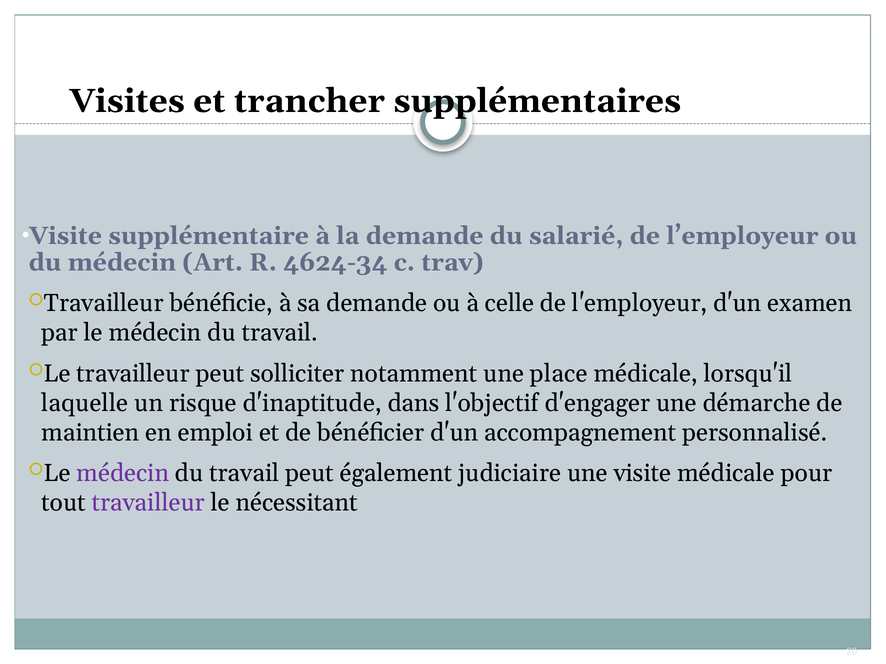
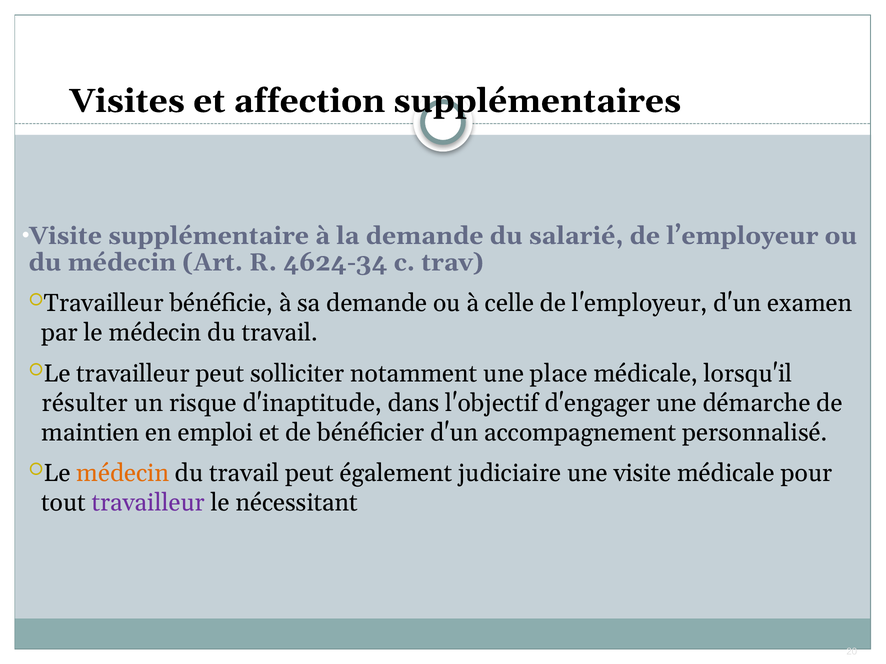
trancher: trancher -> affection (309, 101)
laquelle: laquelle -> résulter (85, 403)
médecin colour: purple -> orange (123, 473)
